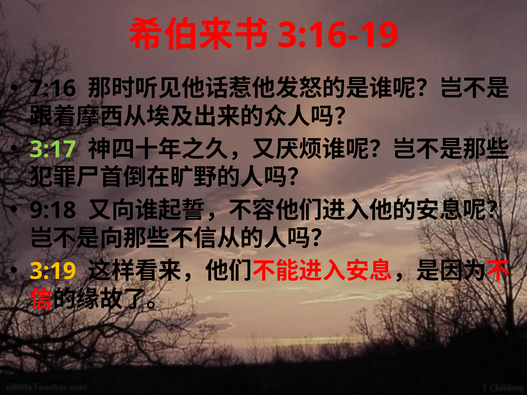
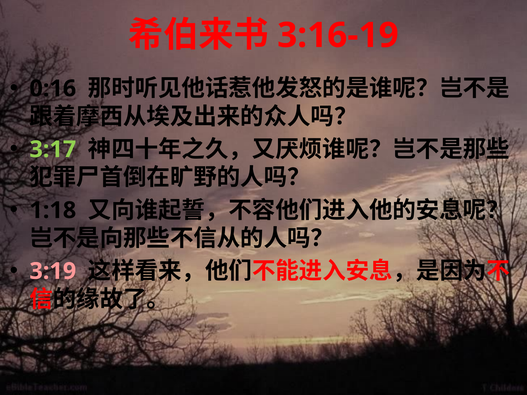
7:16: 7:16 -> 0:16 (53, 89)
9:18: 9:18 -> 1:18 (53, 210)
3:19 colour: yellow -> pink (53, 271)
